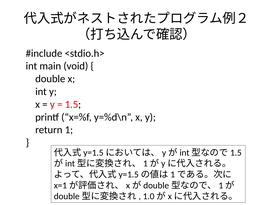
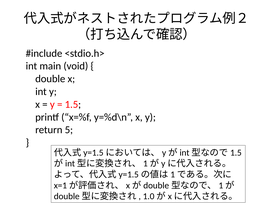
1: 1 -> 5 (69, 130)
